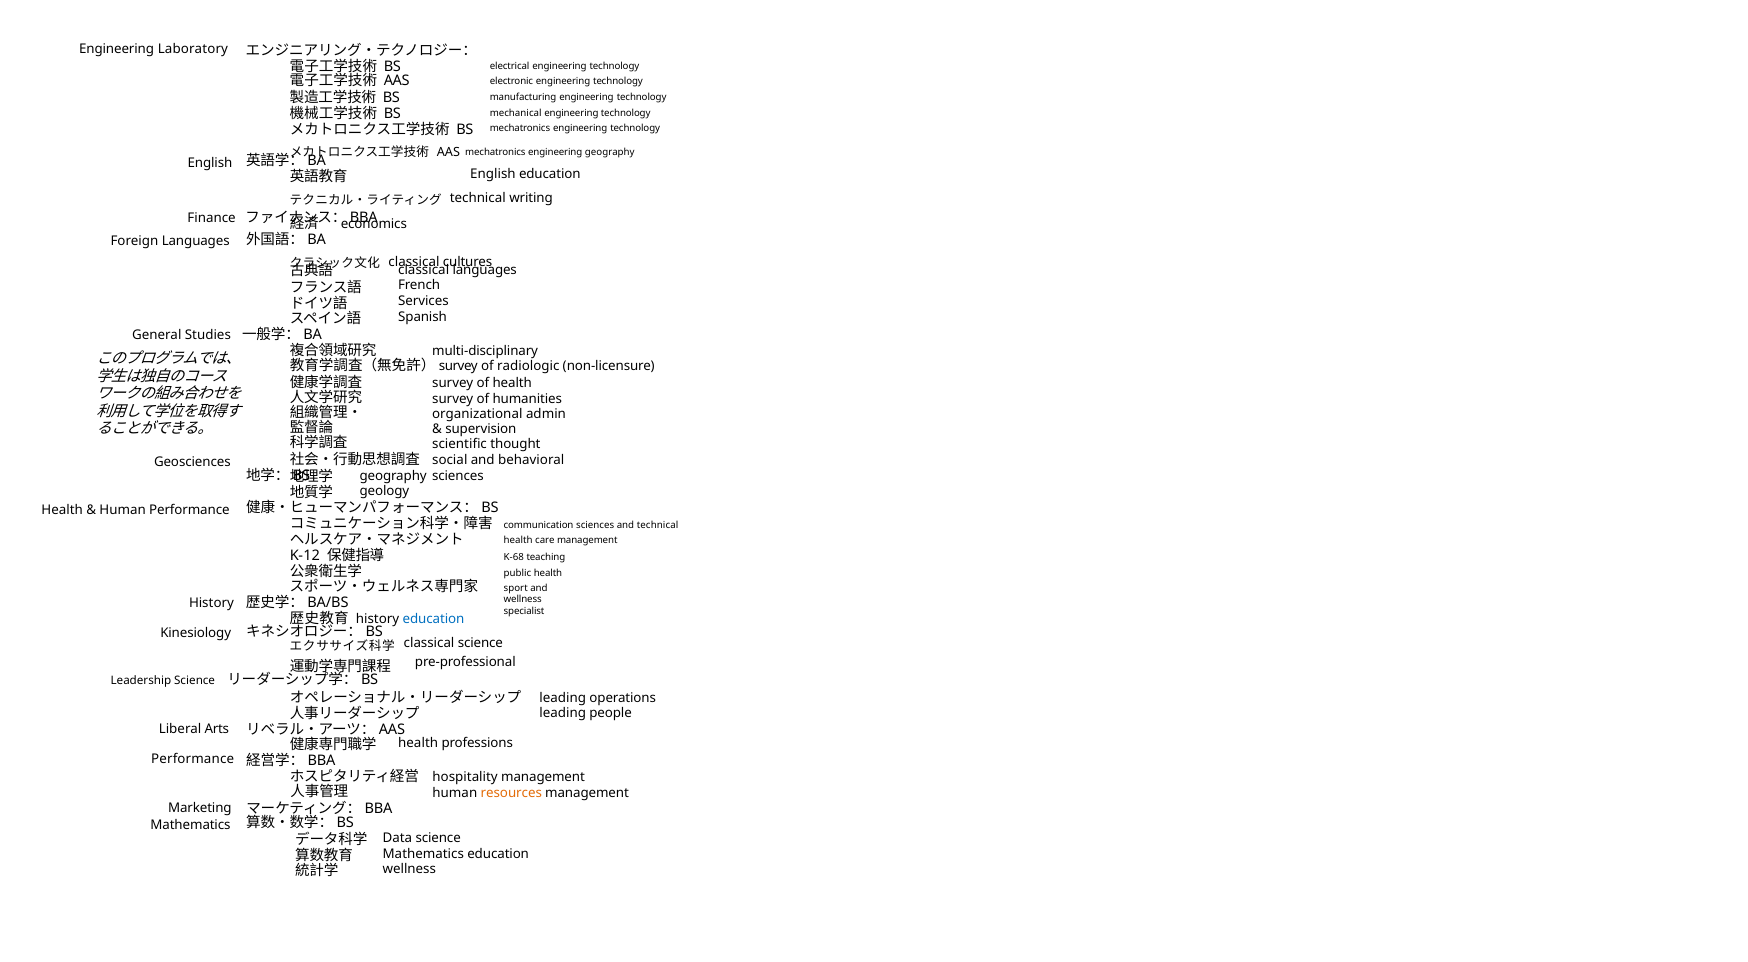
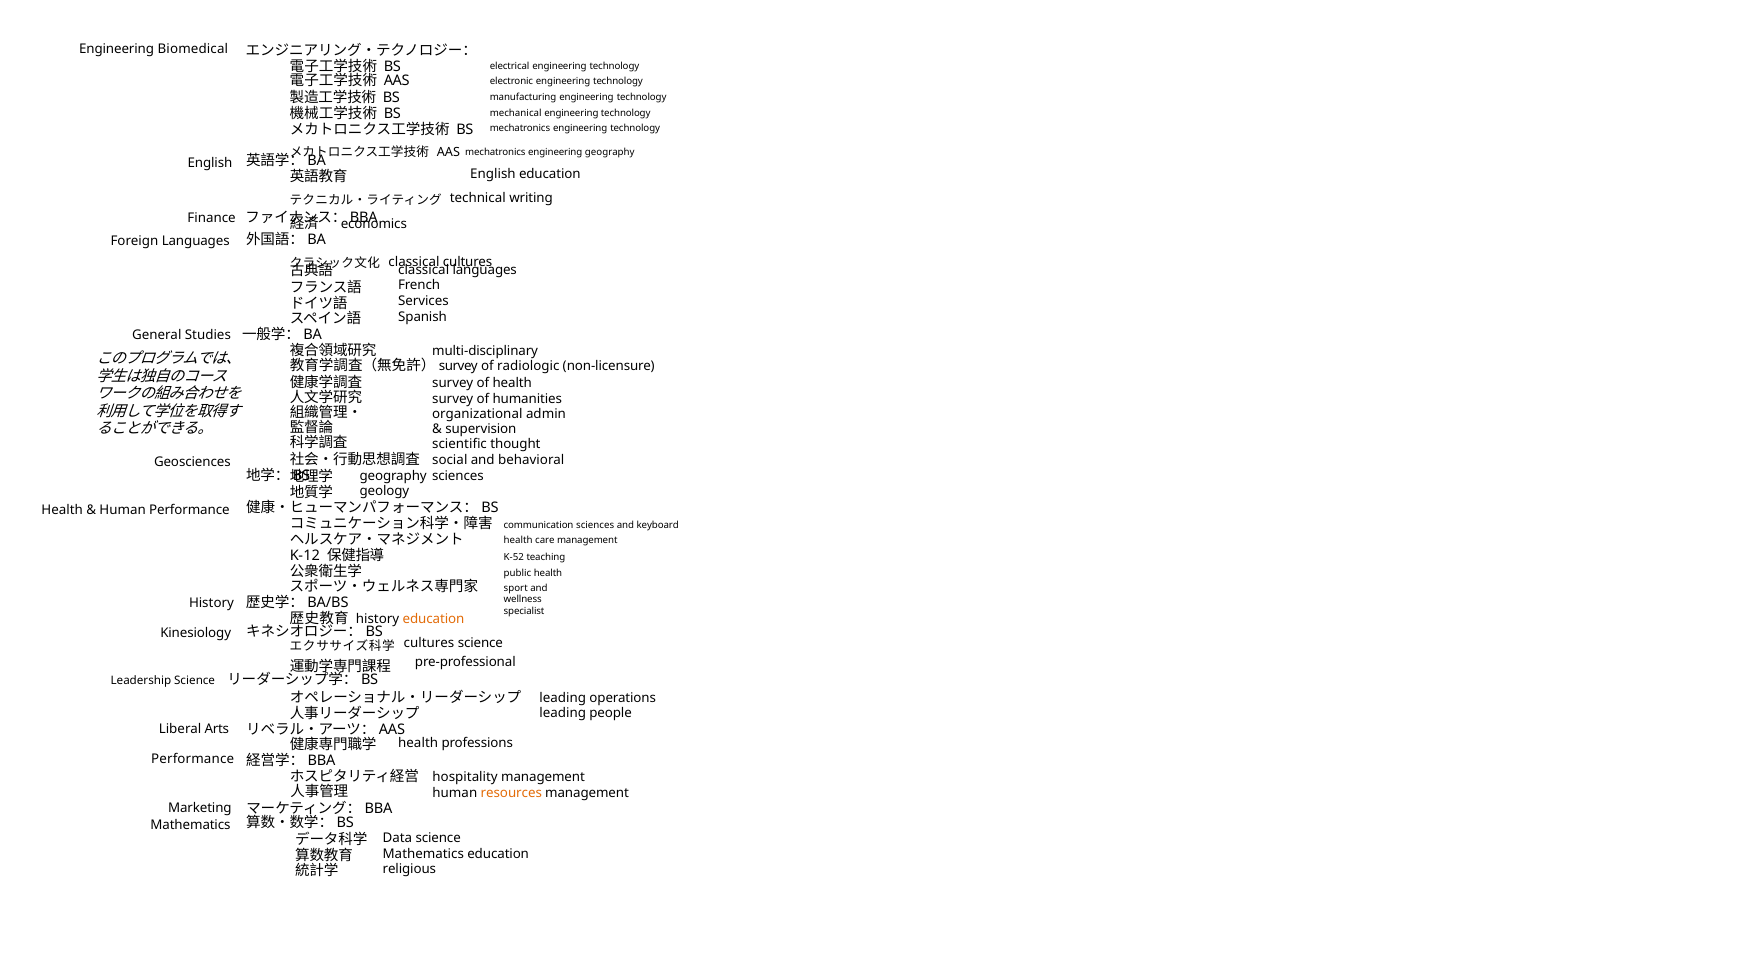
Laboratory: Laboratory -> Biomedical (193, 49)
and technical: technical -> keyboard (658, 525)
K-68: K-68 -> K-52 (514, 558)
education colour: blue -> orange (434, 620)
classical: classical -> cultures (429, 643)
wellness: wellness -> religious (409, 869)
